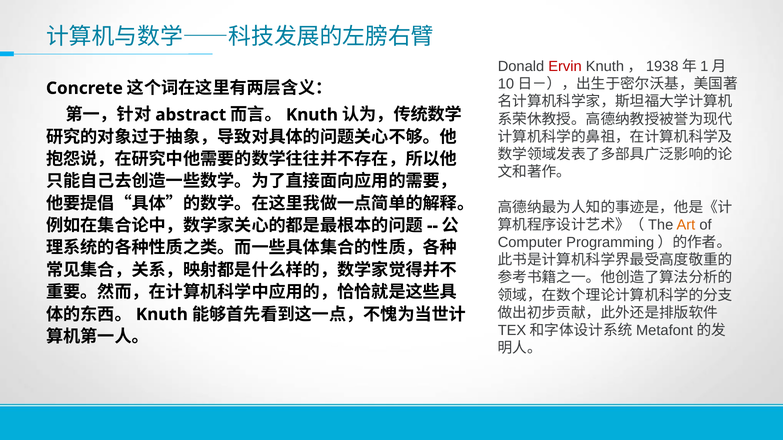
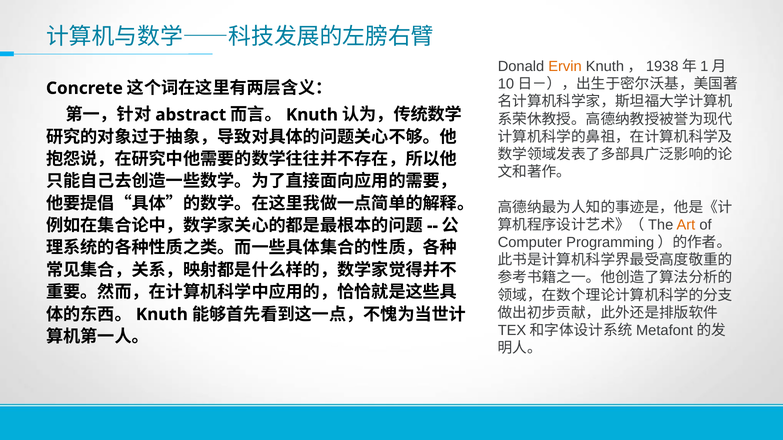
Ervin colour: red -> orange (565, 66)
